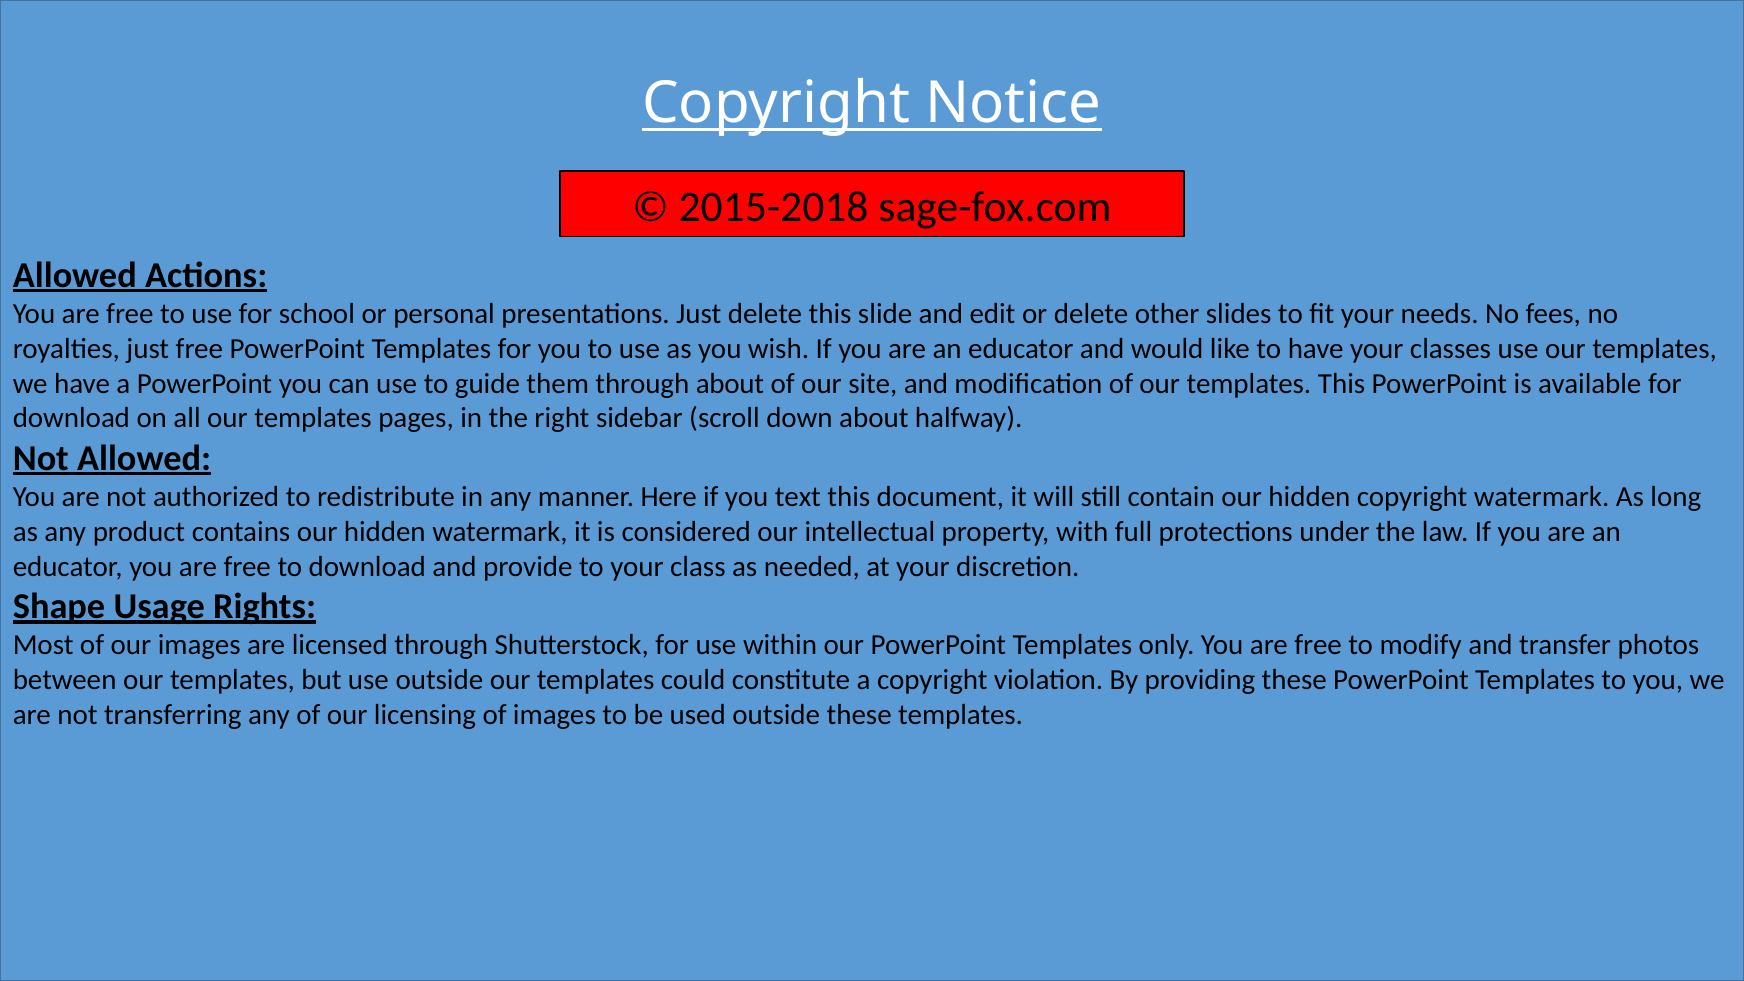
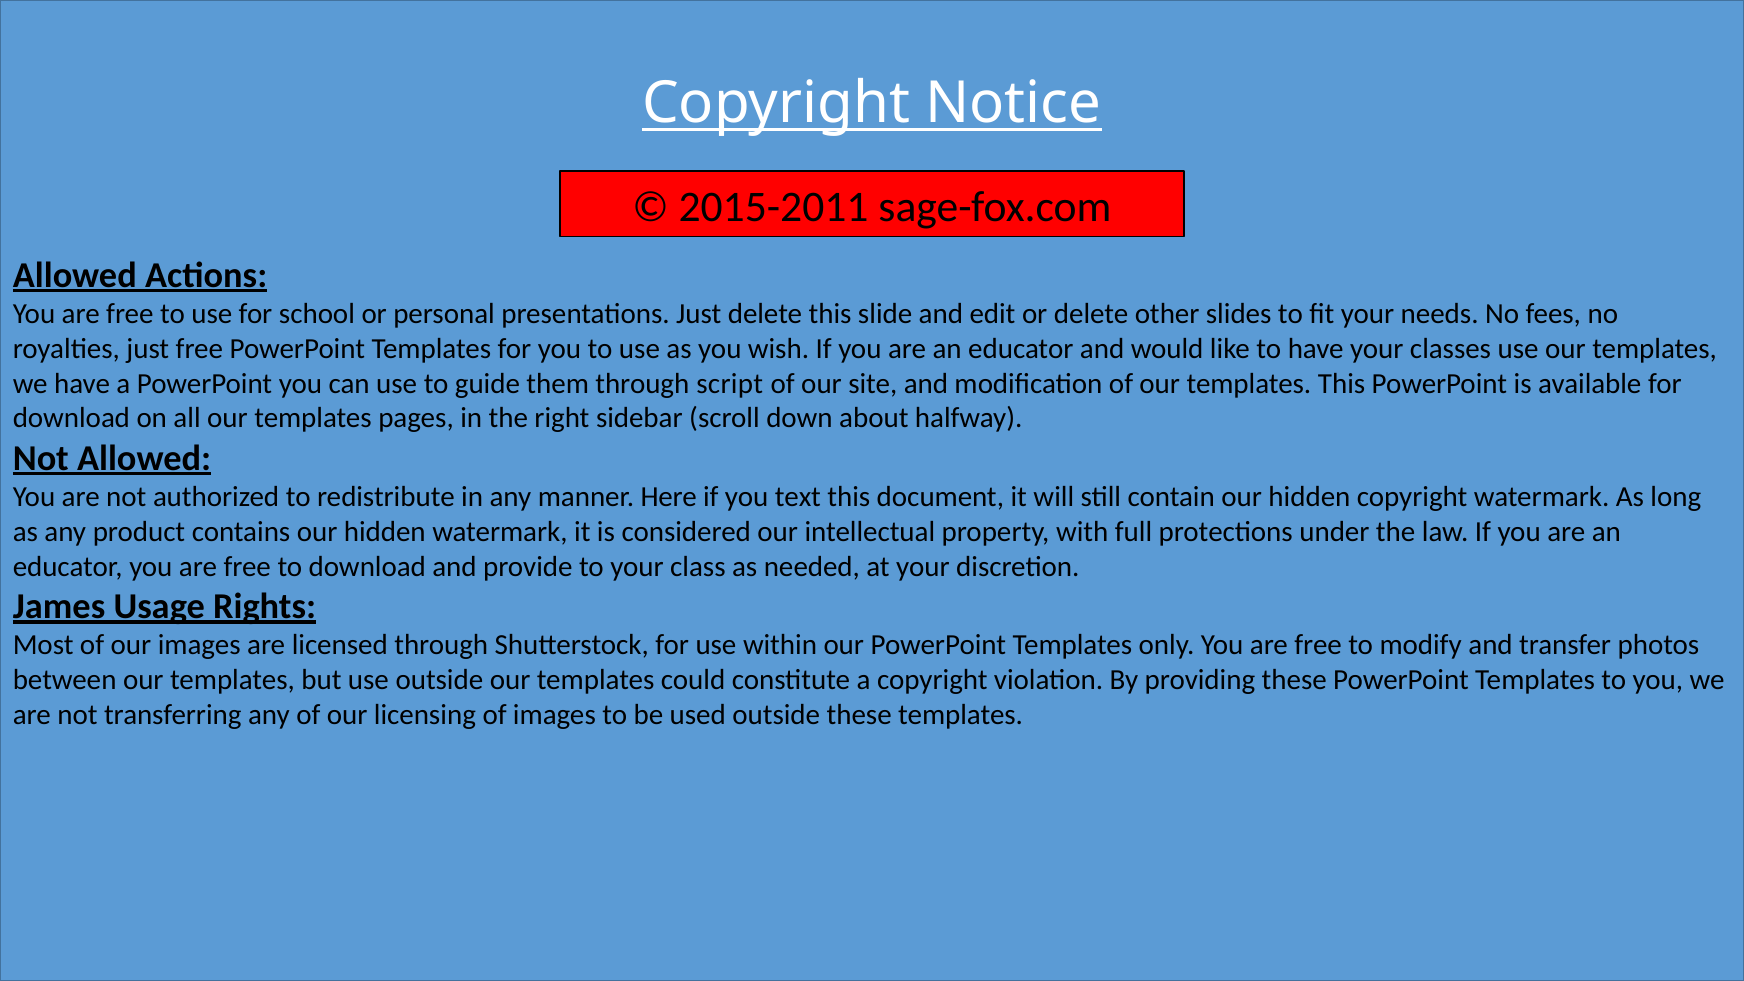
2015-2018: 2015-2018 -> 2015-2011 (774, 207)
through about: about -> script (730, 383)
Shape: Shape -> James (59, 606)
